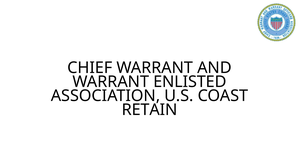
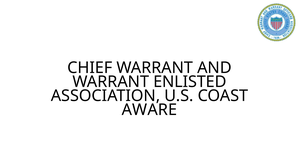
RETAIN: RETAIN -> AWARE (149, 110)
